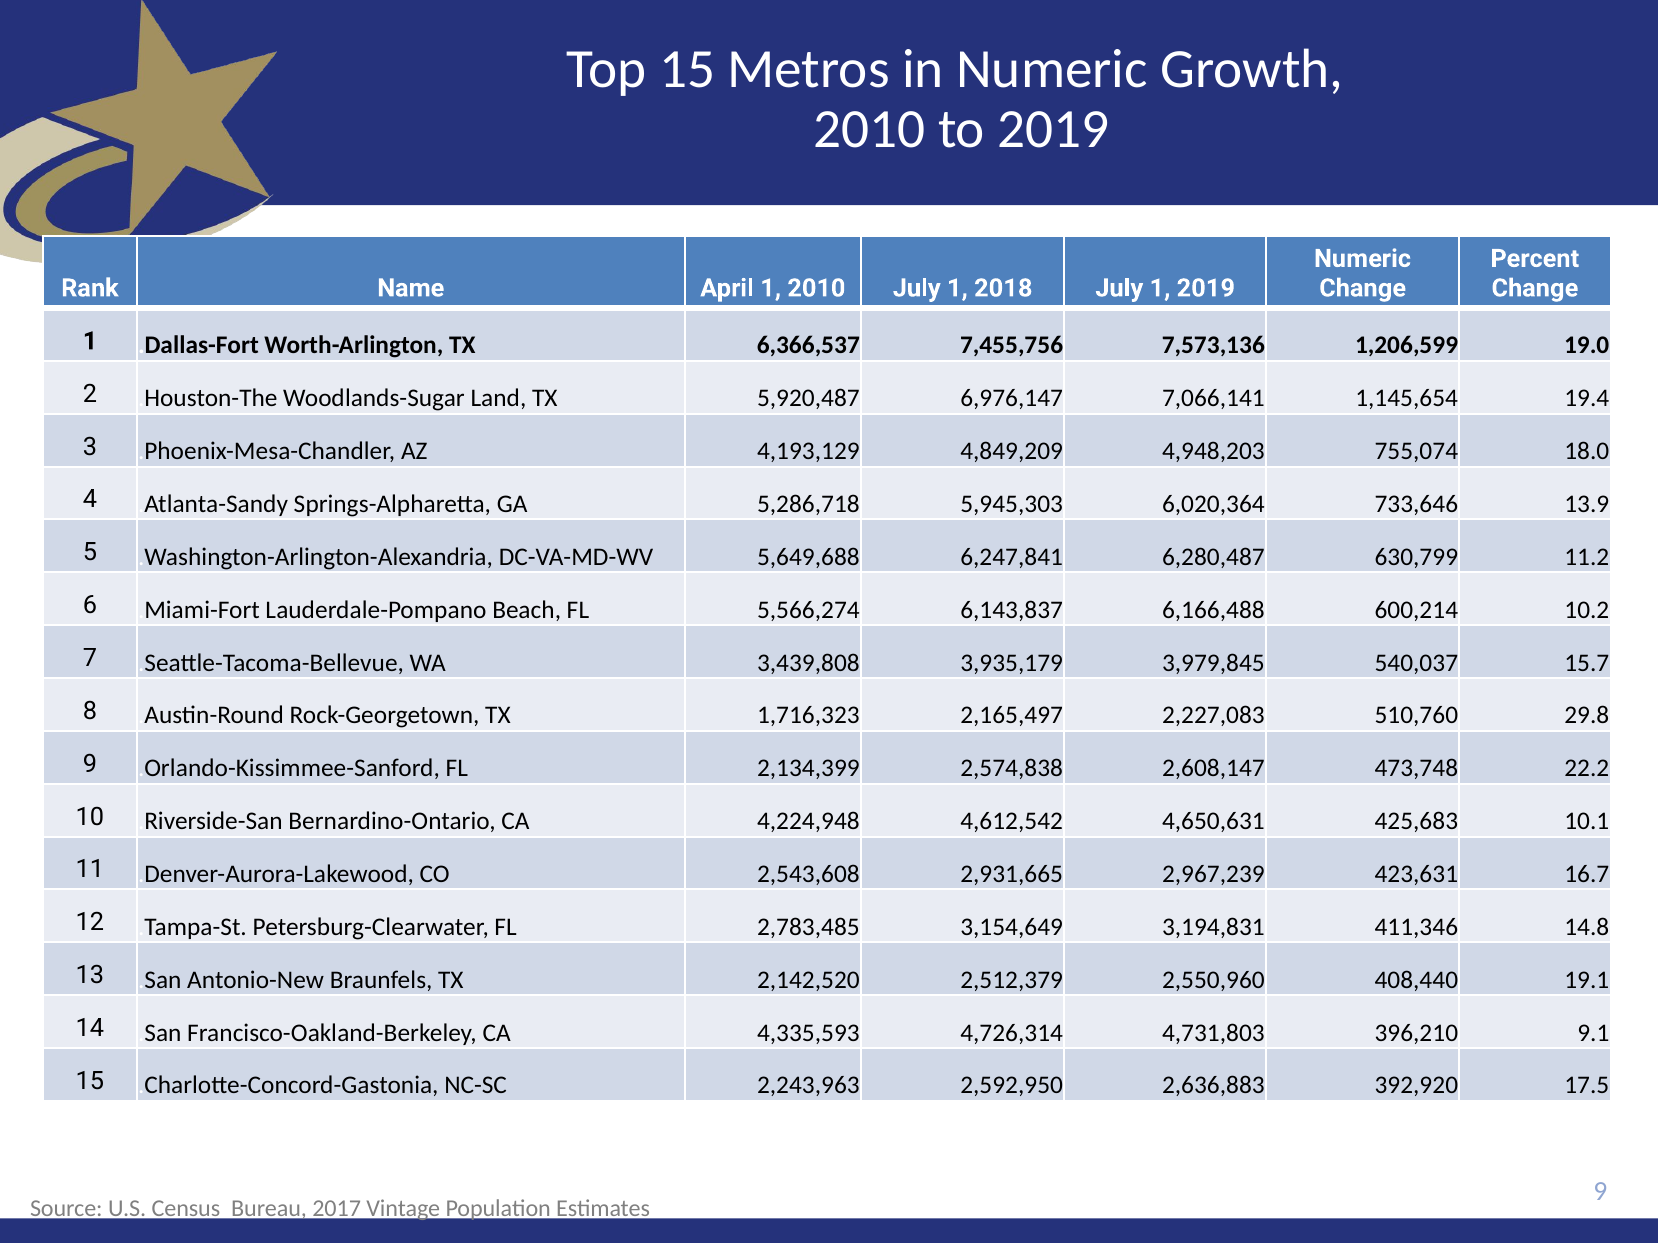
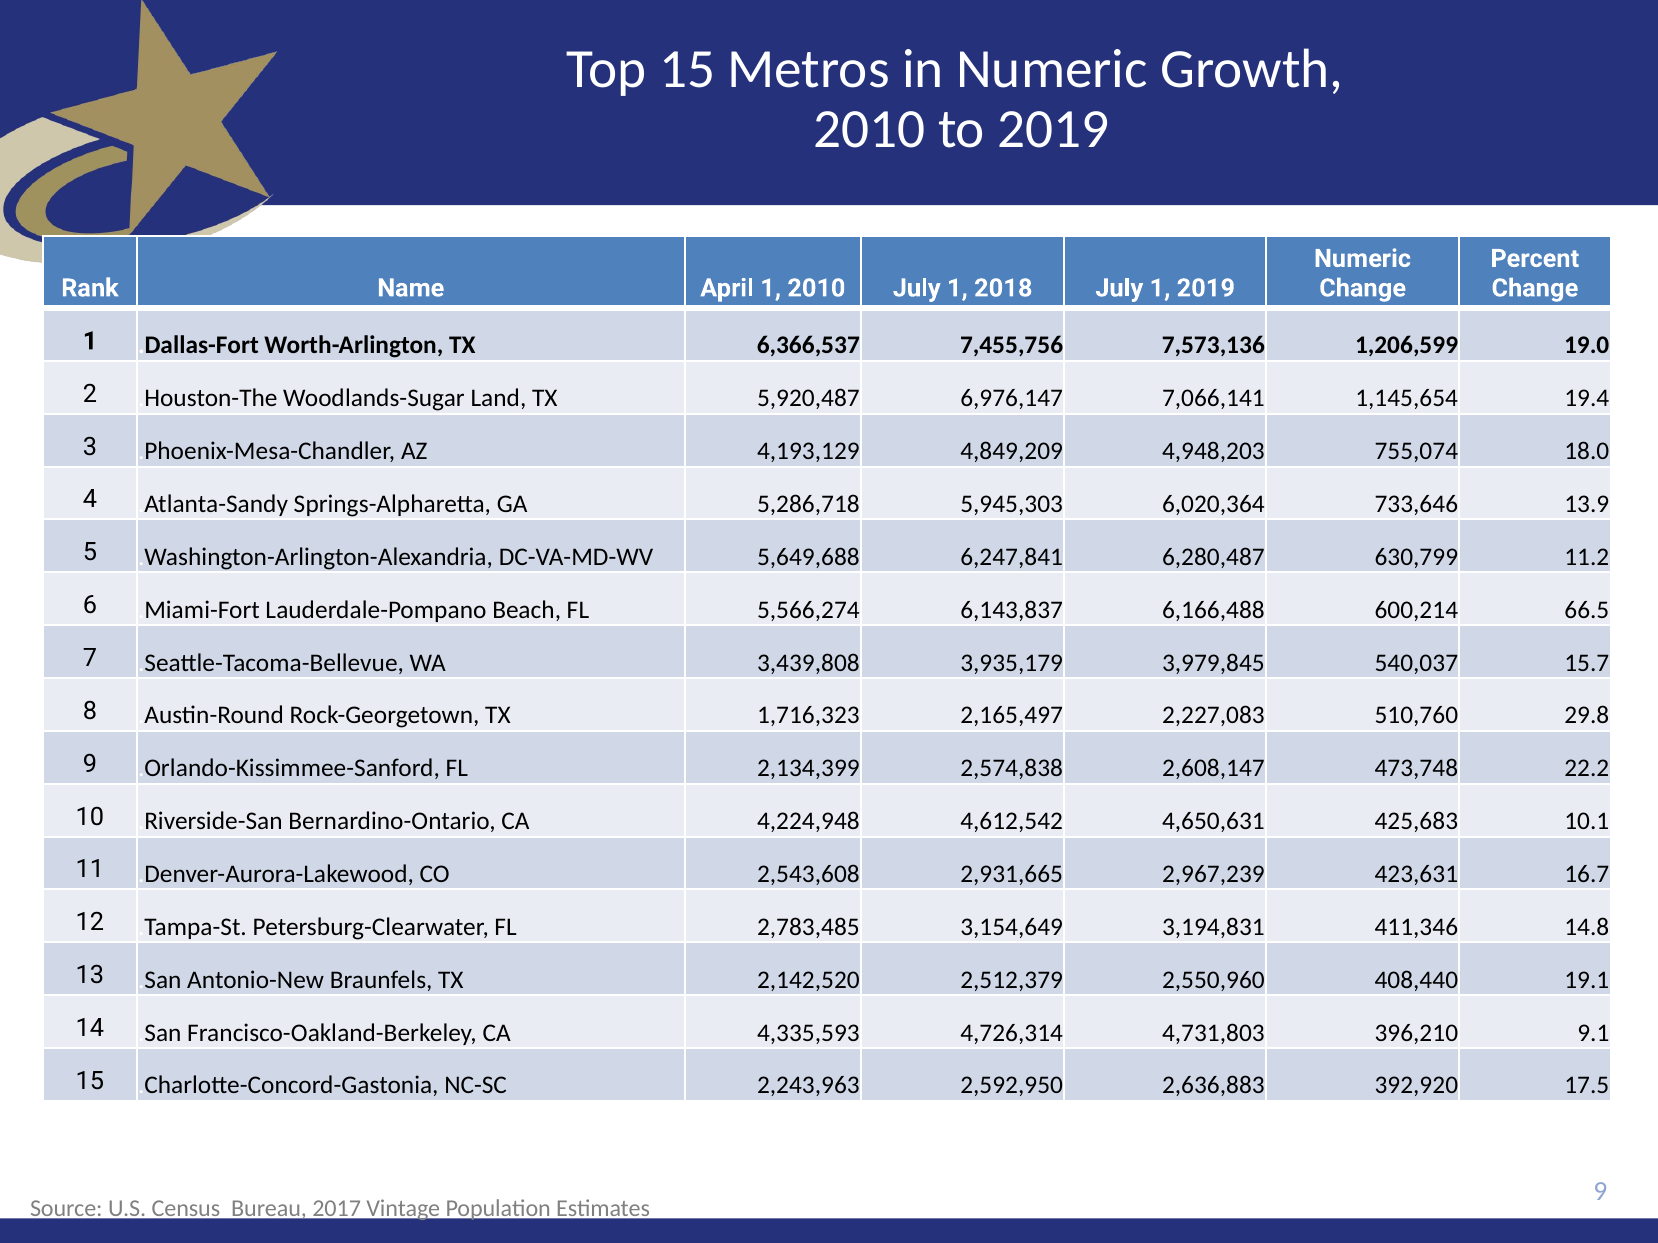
10.2: 10.2 -> 66.5 (1587, 610)
